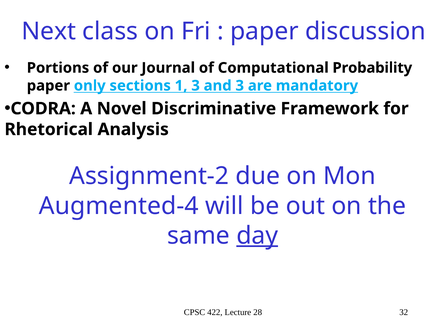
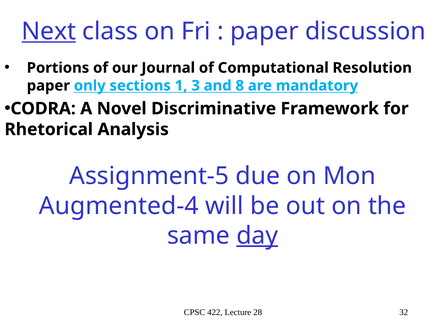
Next underline: none -> present (49, 31)
Probability: Probability -> Resolution (372, 68)
and 3: 3 -> 8 (240, 86)
Assignment-2: Assignment-2 -> Assignment-5 (149, 176)
